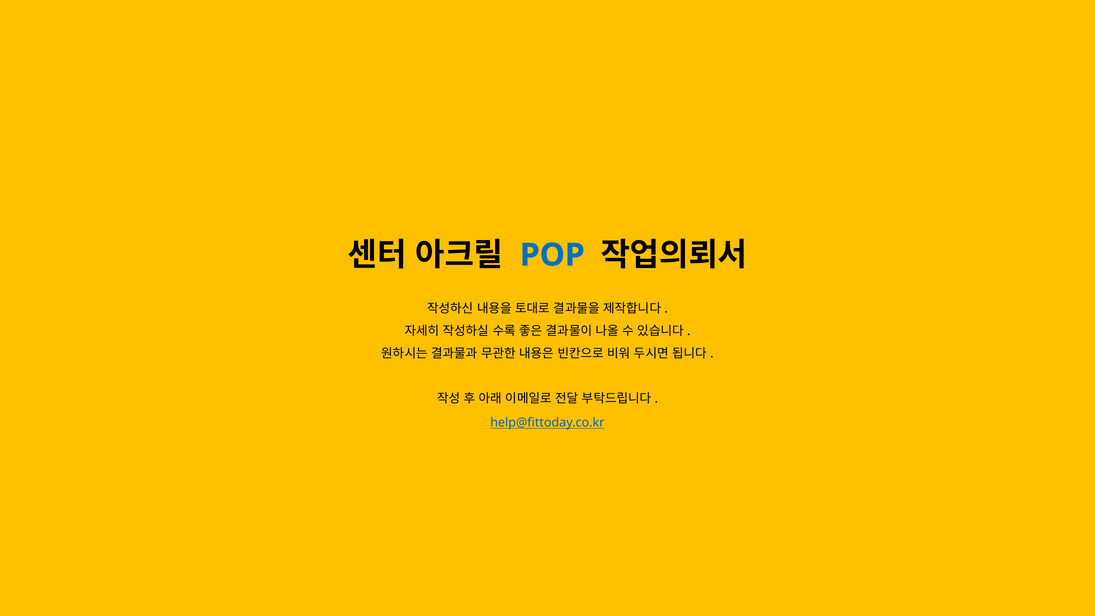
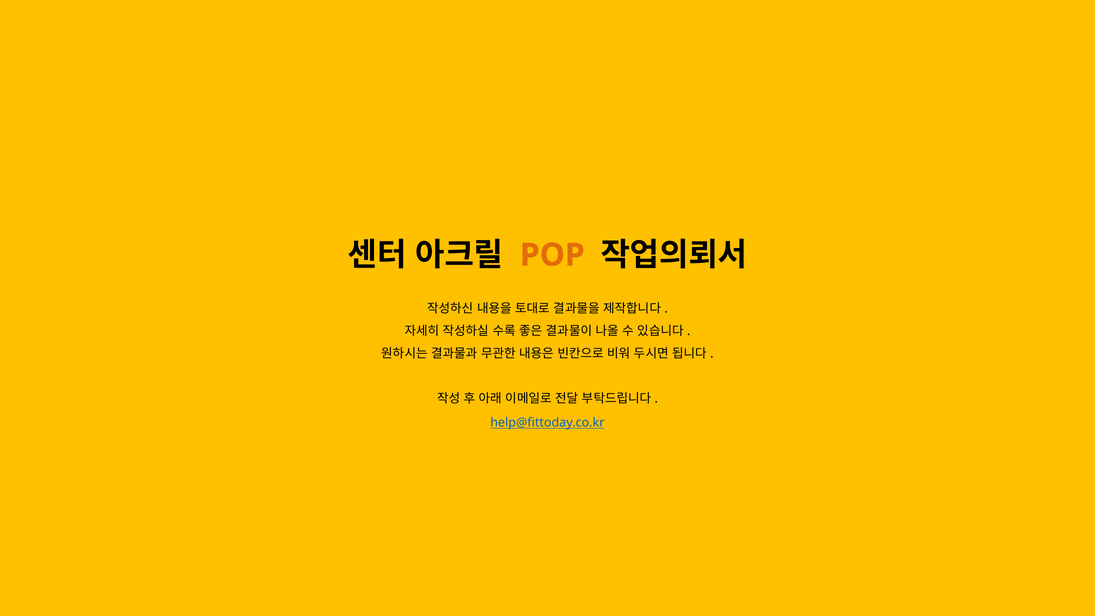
POP colour: blue -> orange (552, 255)
